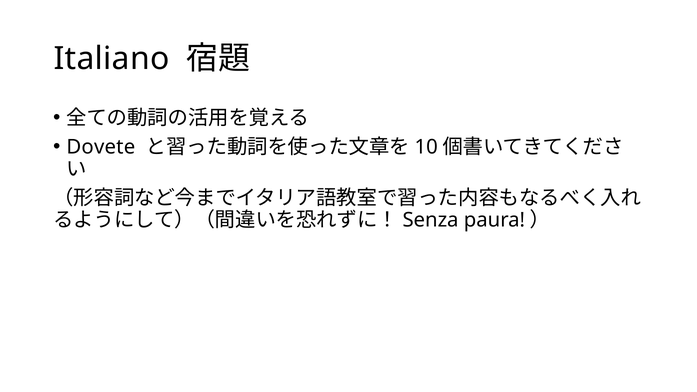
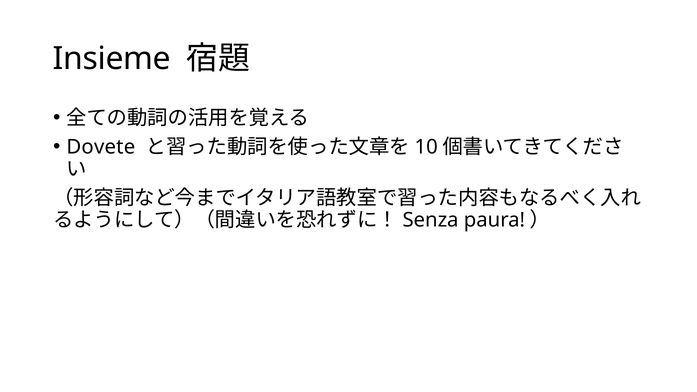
Italiano: Italiano -> Insieme (112, 59)
